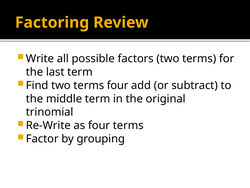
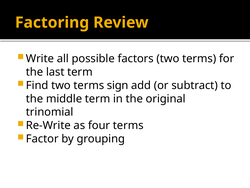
terms four: four -> sign (118, 85)
